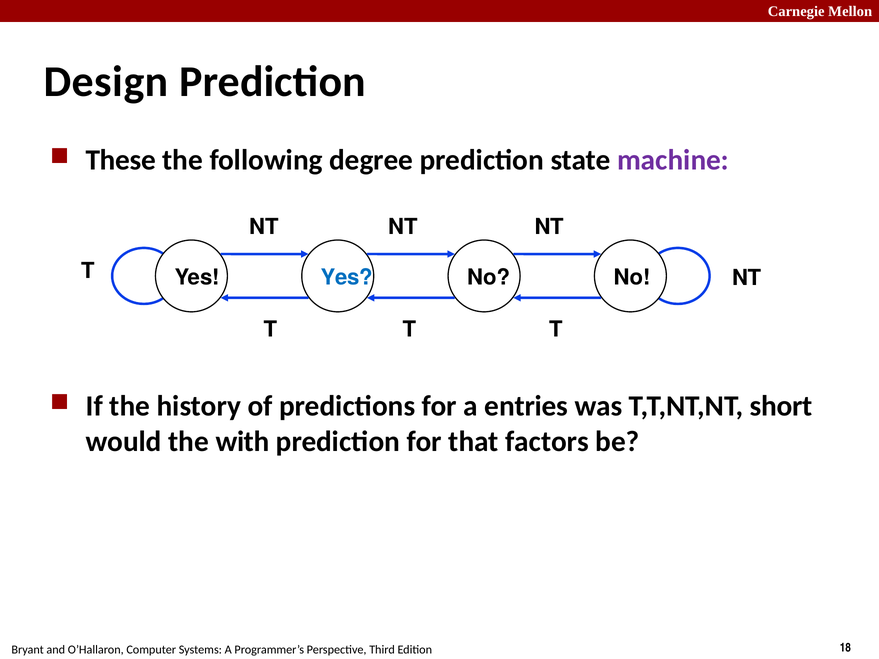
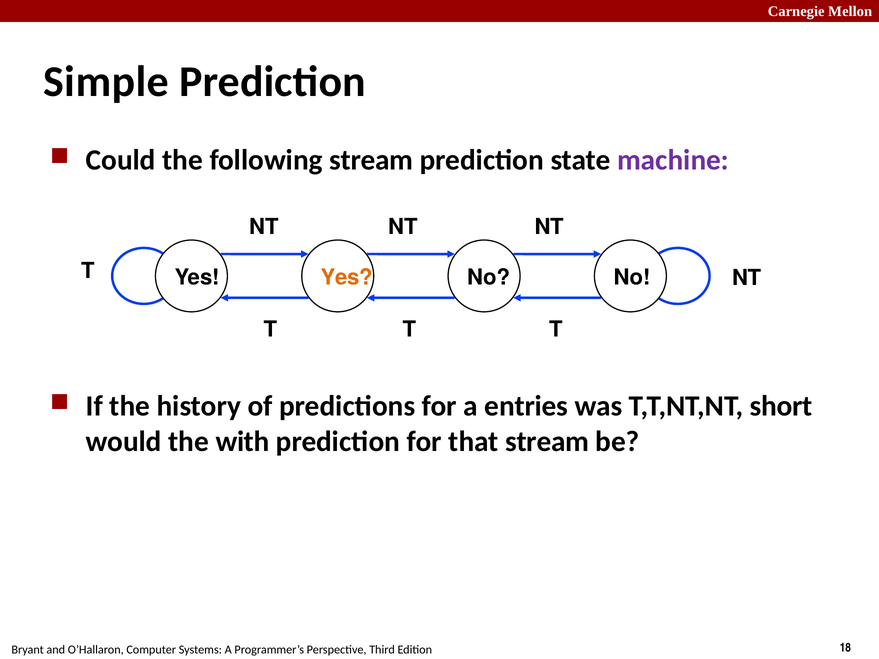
Design: Design -> Simple (106, 82)
These: These -> Could (121, 160)
following degree: degree -> stream (371, 160)
Yes colour: blue -> orange (347, 278)
that factors: factors -> stream (547, 442)
